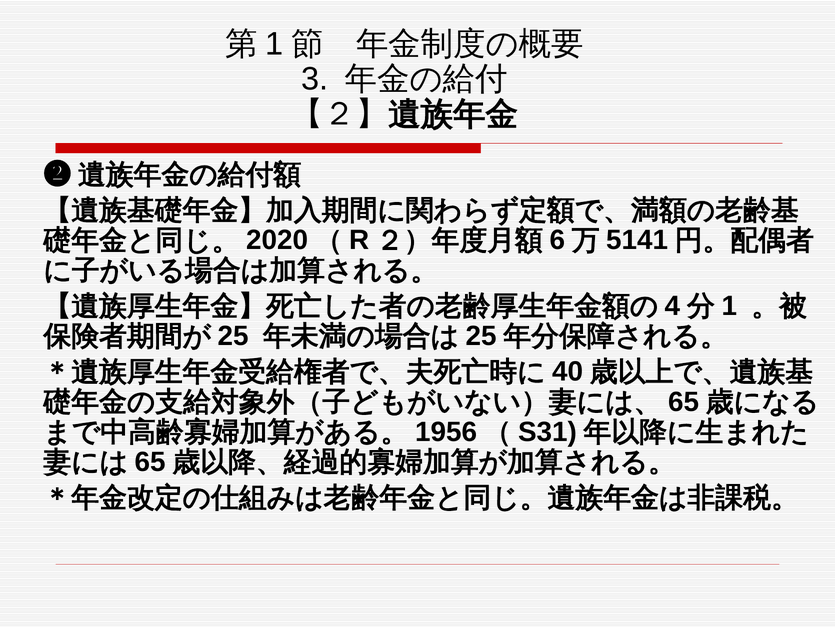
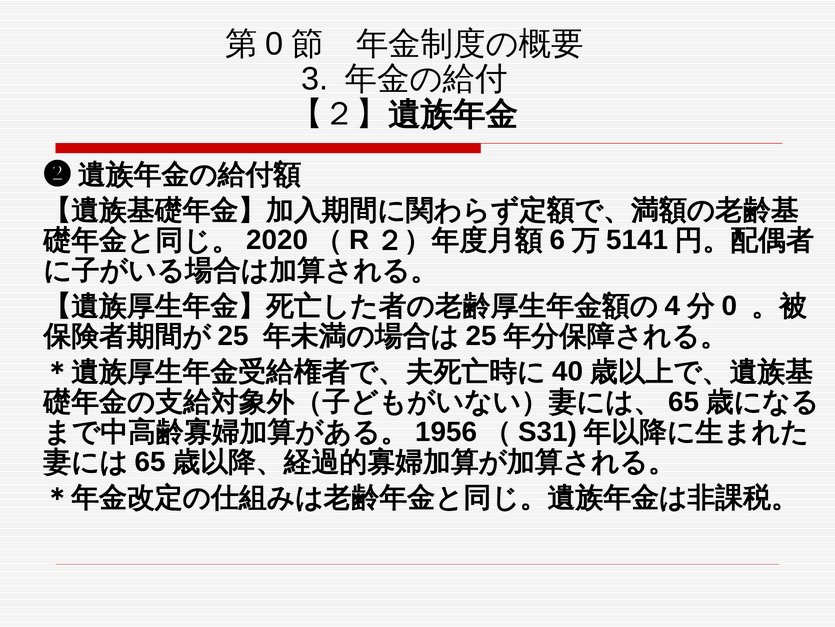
1: 1 -> 0 (274, 44)
1: 1 -> 0 (729, 306)
